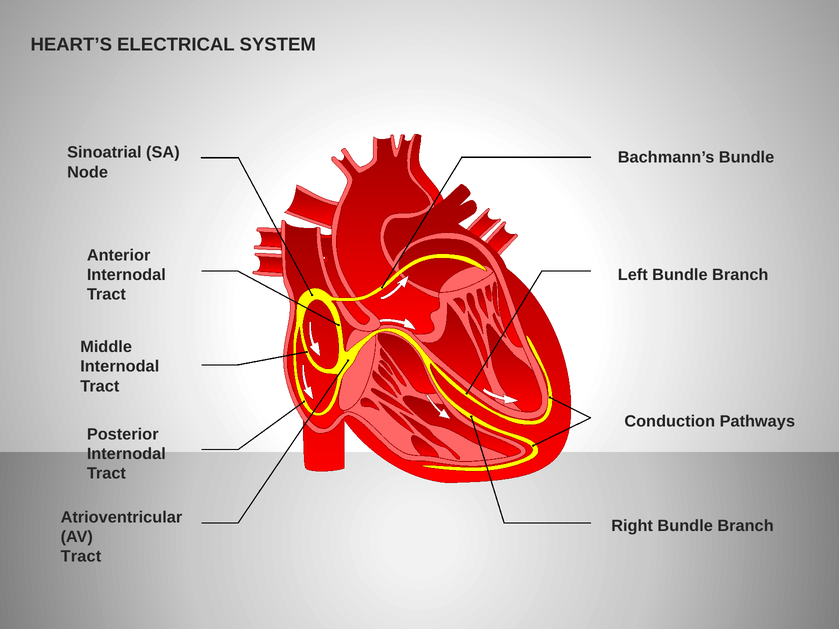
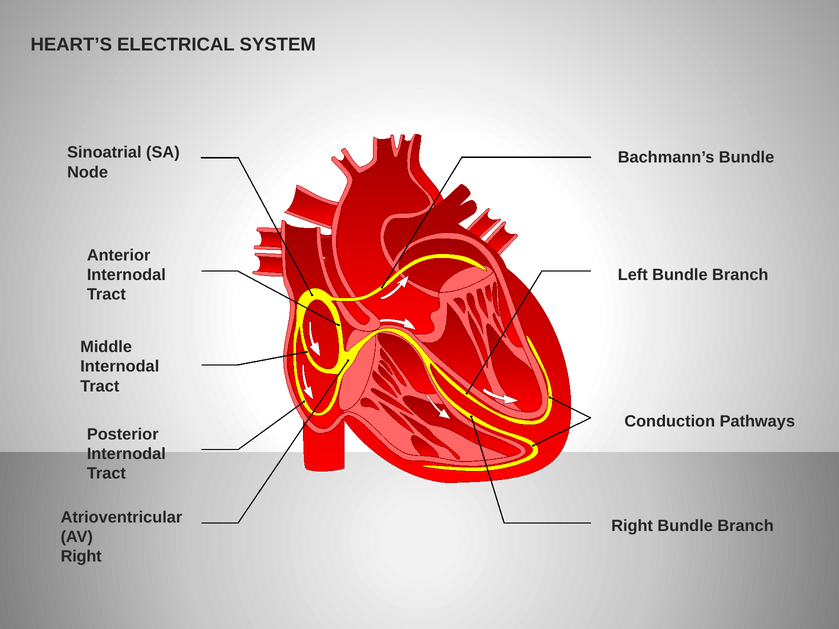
Tract: Tract -> Right (81, 557)
